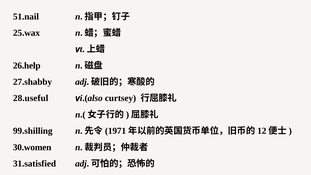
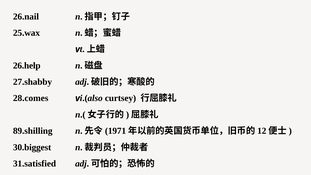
51.nail: 51.nail -> 26.nail (26, 17)
28.useful: 28.useful -> 28.comes (31, 98)
99.shilling: 99.shilling -> 89.shilling (33, 131)
30.women: 30.women -> 30.biggest (32, 147)
